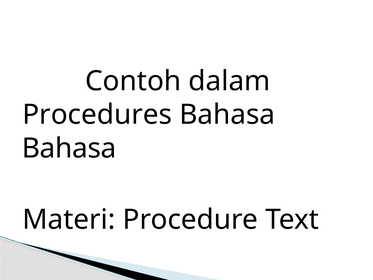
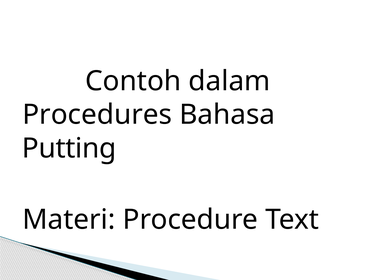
Bahasa: Bahasa -> Putting (69, 148)
